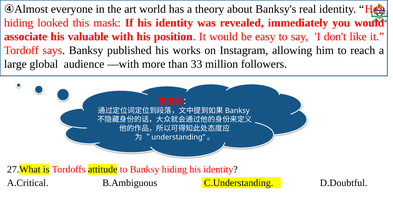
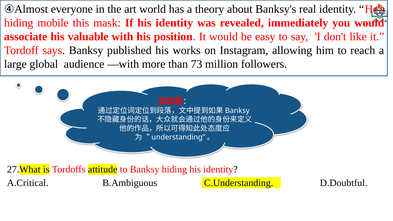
looked: looked -> mobile (53, 23)
33: 33 -> 73 (197, 64)
